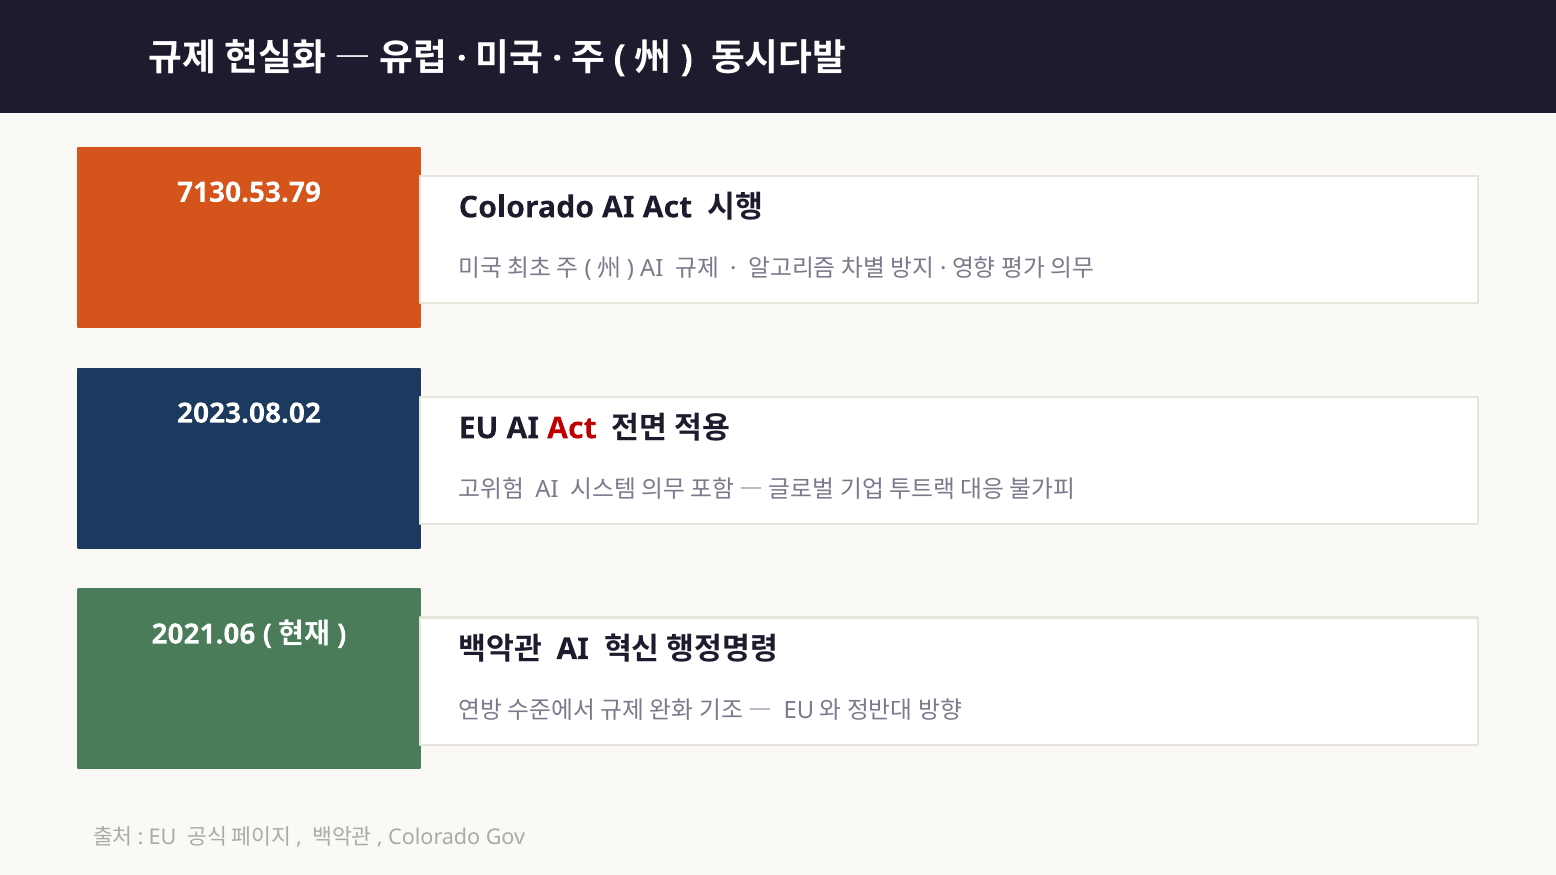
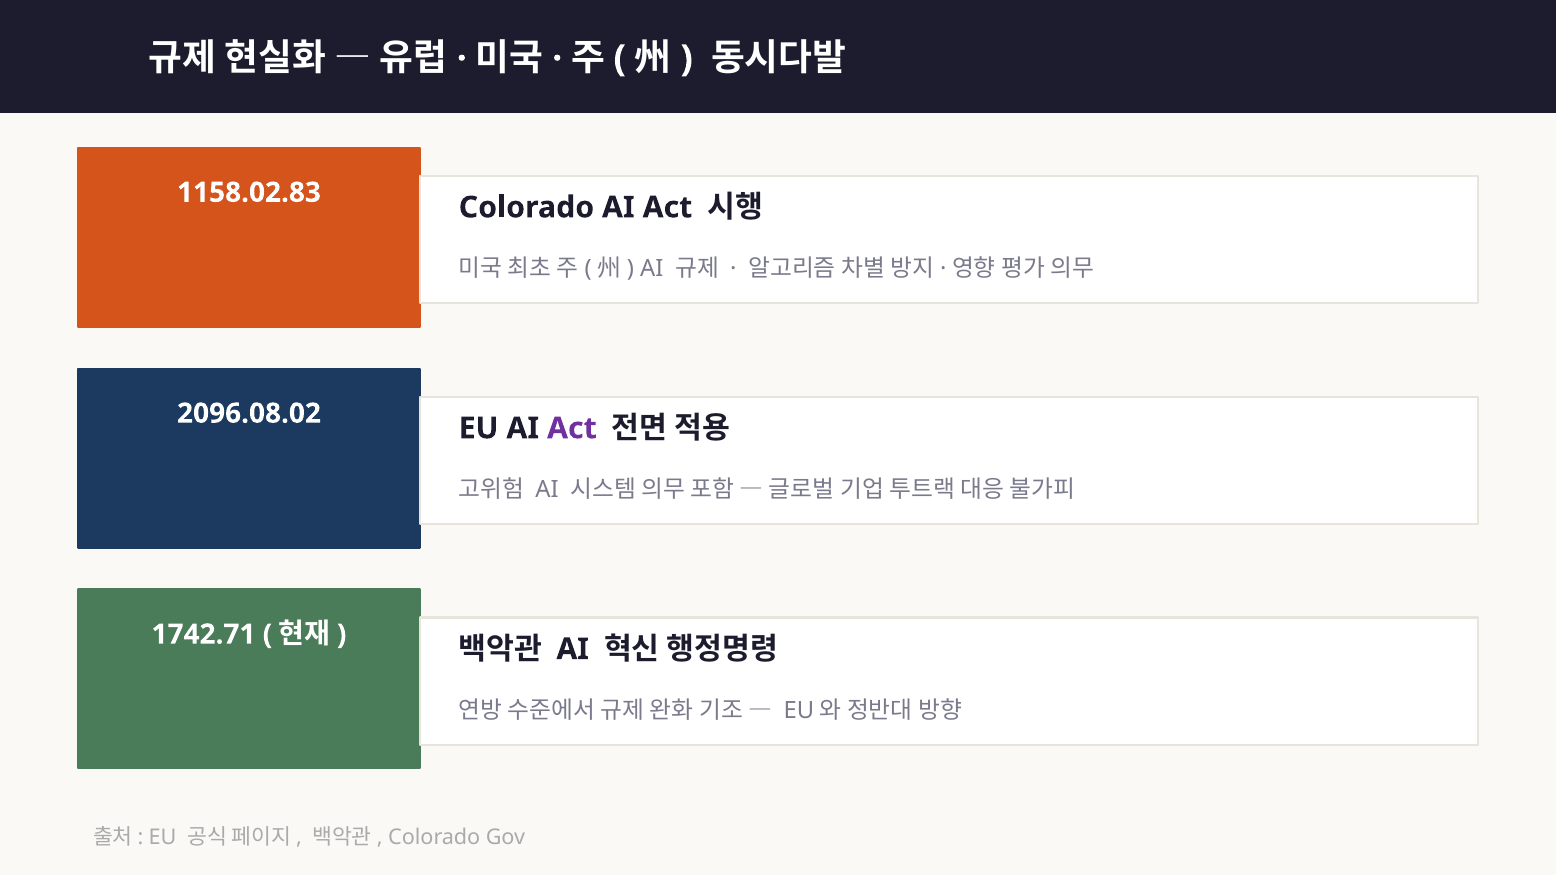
7130.53.79: 7130.53.79 -> 1158.02.83 (249, 193)
2023.08.02: 2023.08.02 -> 2096.08.02 (249, 414)
Act colour: red -> purple (572, 428)
2021.06: 2021.06 -> 1742.71 (204, 635)
